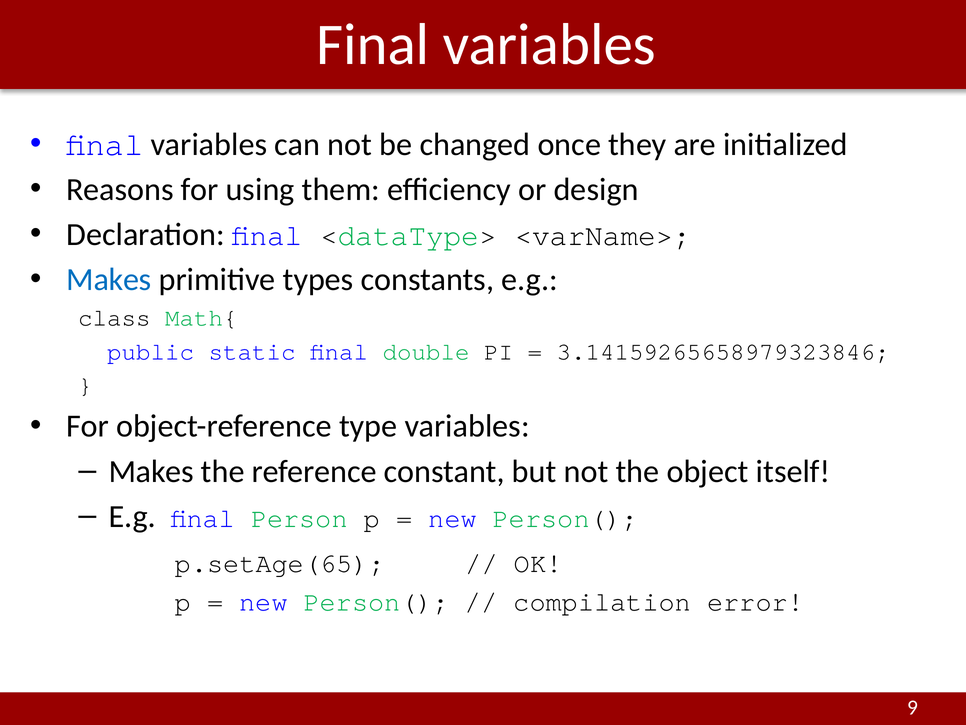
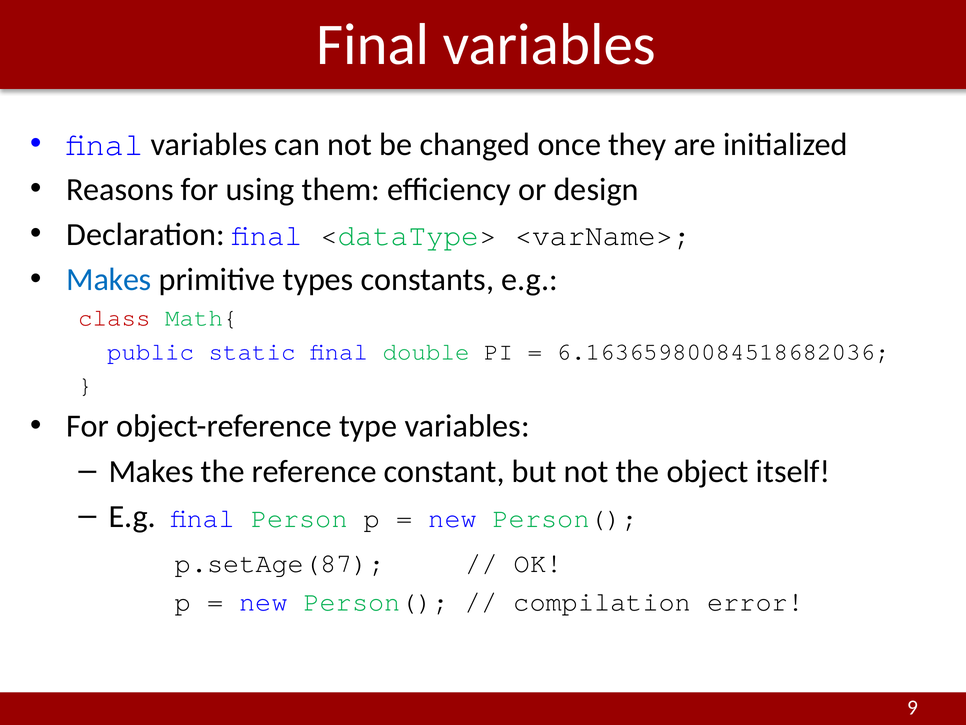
class colour: black -> red (115, 318)
3.14159265658979323846: 3.14159265658979323846 -> 6.16365980084518682036 (723, 351)
p.setAge(65: p.setAge(65 -> p.setAge(87 (280, 563)
